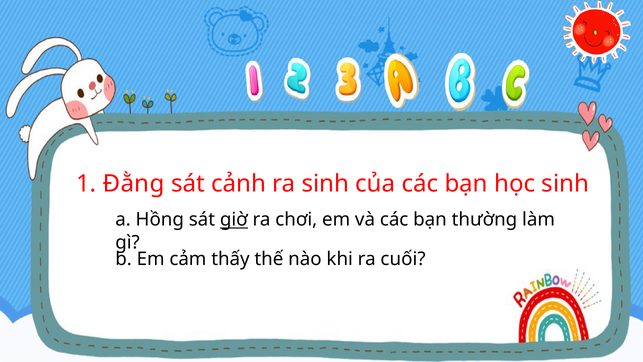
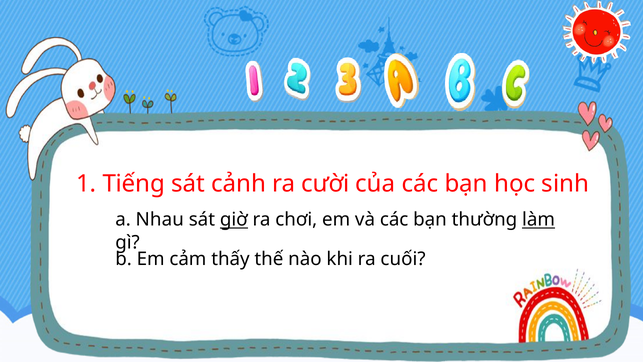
Đằng: Đằng -> Tiếng (134, 183)
ra sinh: sinh -> cười (325, 183)
Hồng: Hồng -> Nhau (160, 220)
làm underline: none -> present (539, 220)
